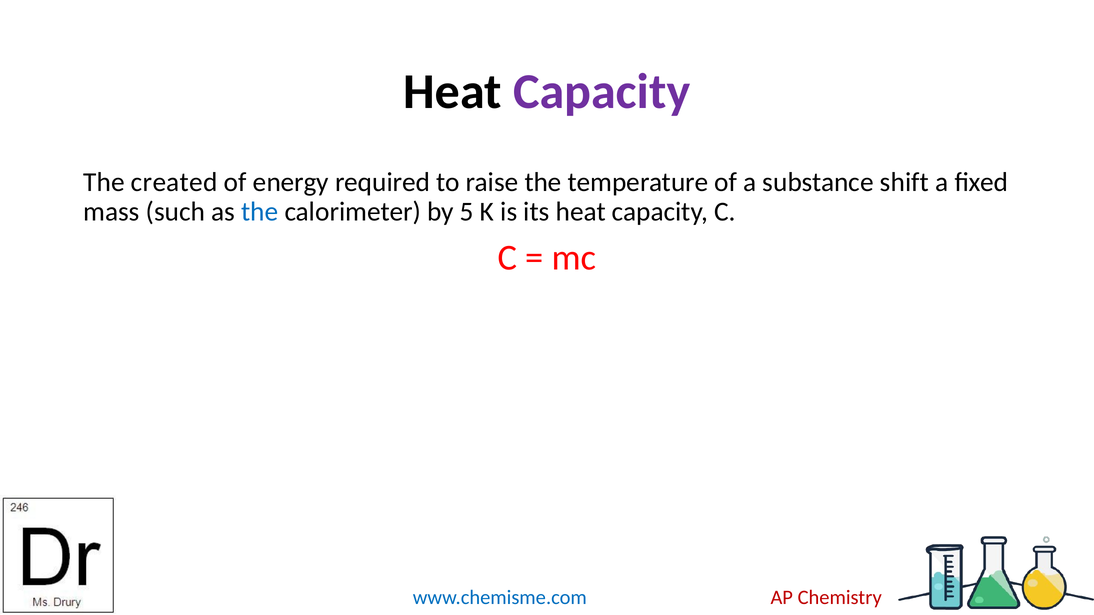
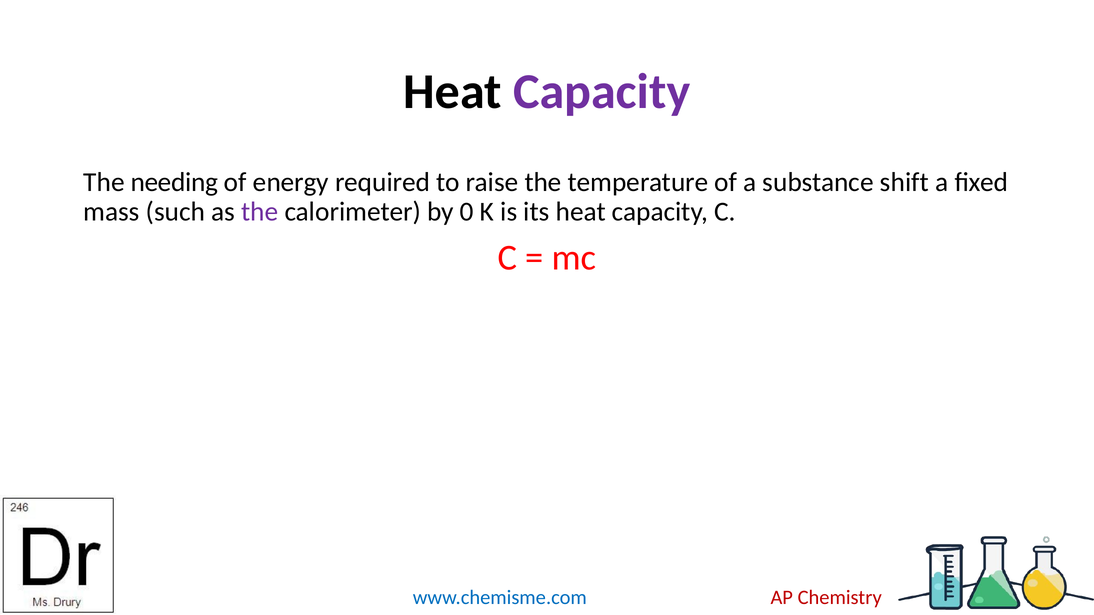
created: created -> needing (174, 183)
the colour: blue -> purple (260, 212)
5: 5 -> 0 (467, 212)
